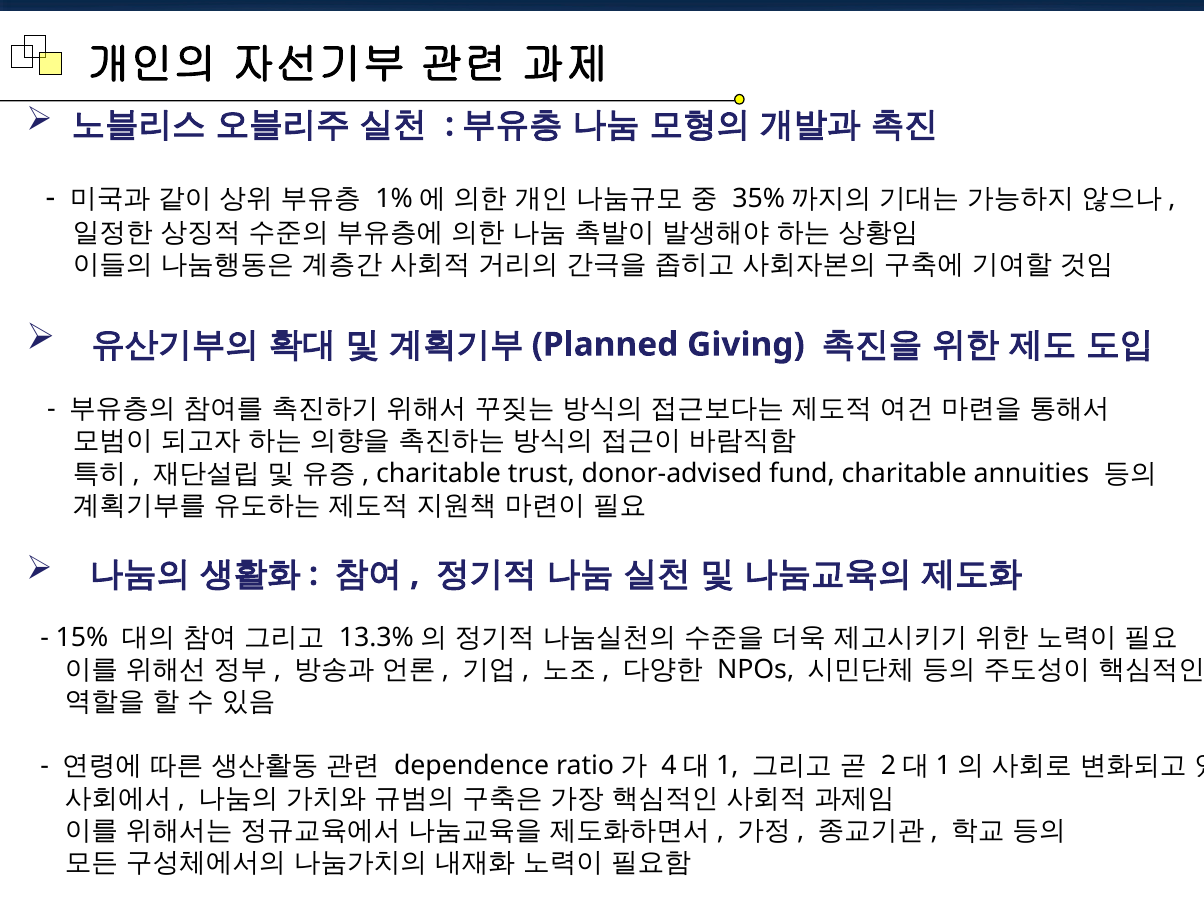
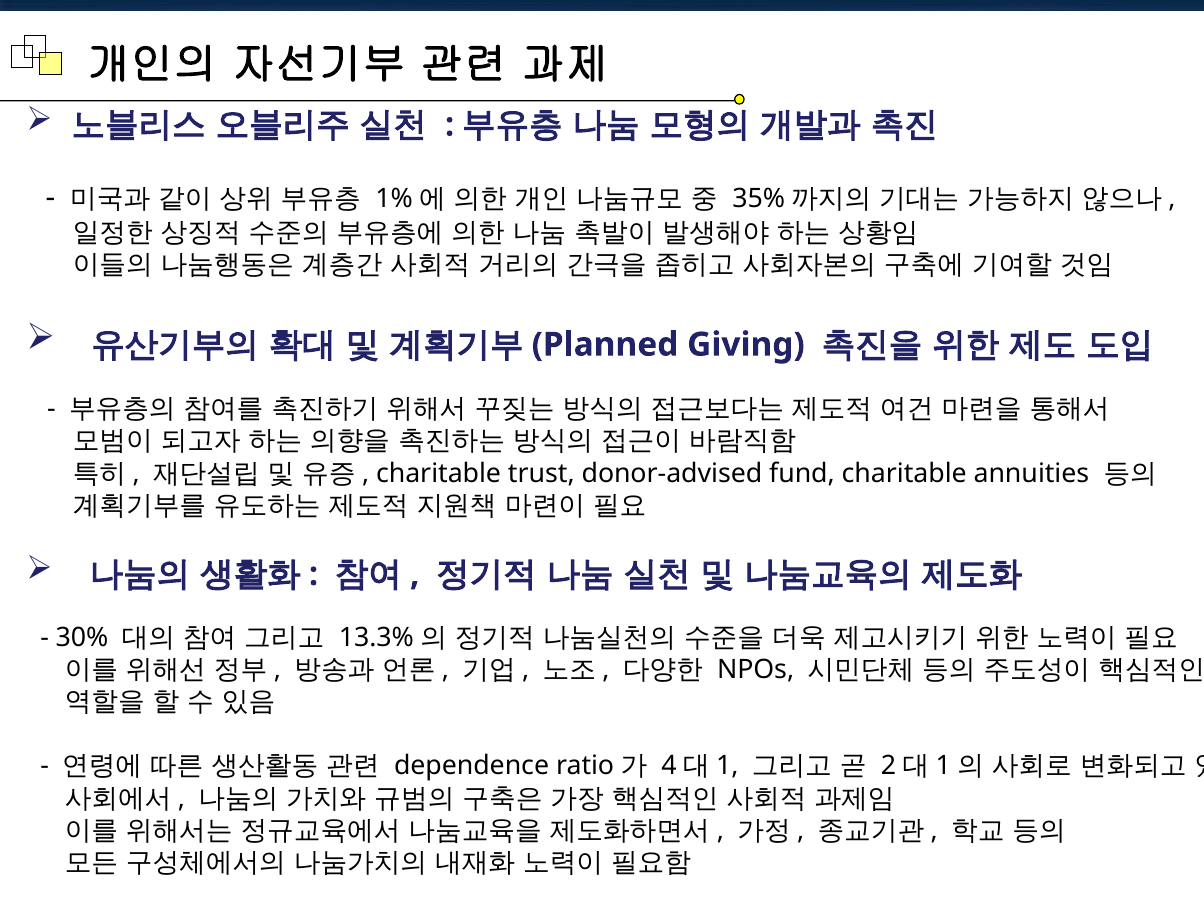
15%: 15% -> 30% (82, 638)
